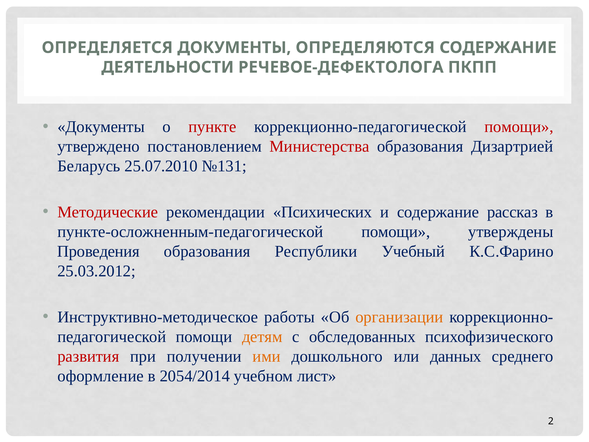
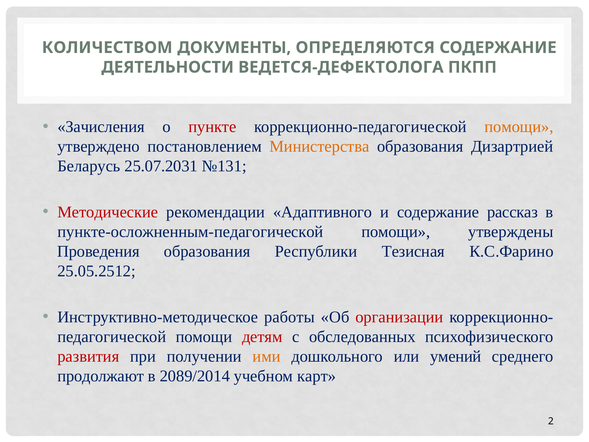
ОПРЕДЕЛЯЕТСЯ: ОПРЕДЕЛЯЕТСЯ -> КОЛИЧЕСТВОМ (107, 48)
РЕЧЕВОЕ-ДЕФЕКТОЛОГА: РЕЧЕВОЕ-ДЕФЕКТОЛОГА -> ВЕДЕТСЯ-ДЕФЕКТОЛОГА (341, 67)
Документы: Документы -> Зачисления (101, 127)
помощи colour: red -> orange (519, 127)
Министерства colour: red -> orange (319, 146)
25.07.2010: 25.07.2010 -> 25.07.2031 (161, 166)
Психических: Психических -> Адаптивного (323, 212)
Учебный: Учебный -> Тезисная (413, 251)
25.03.2012: 25.03.2012 -> 25.05.2512 (97, 271)
организации colour: orange -> red (399, 317)
детям colour: orange -> red (262, 337)
данных: данных -> умений (456, 356)
оформление: оформление -> продолжают (101, 376)
2054/2014: 2054/2014 -> 2089/2014 (195, 376)
лист: лист -> карт (317, 376)
